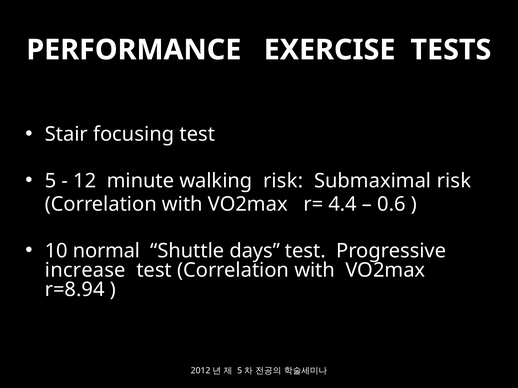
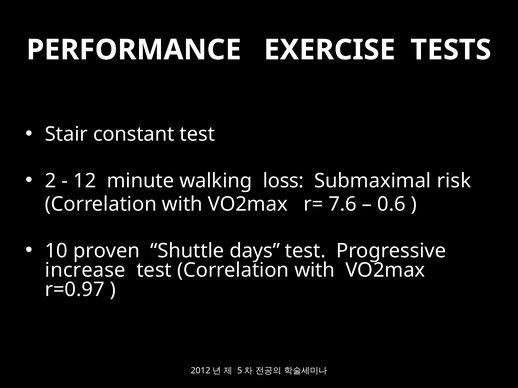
focusing: focusing -> constant (134, 135)
5: 5 -> 2 (51, 181)
walking risk: risk -> loss (283, 181)
4.4: 4.4 -> 7.6 (343, 205)
normal: normal -> proven (106, 251)
r=8.94: r=8.94 -> r=0.97 (75, 290)
